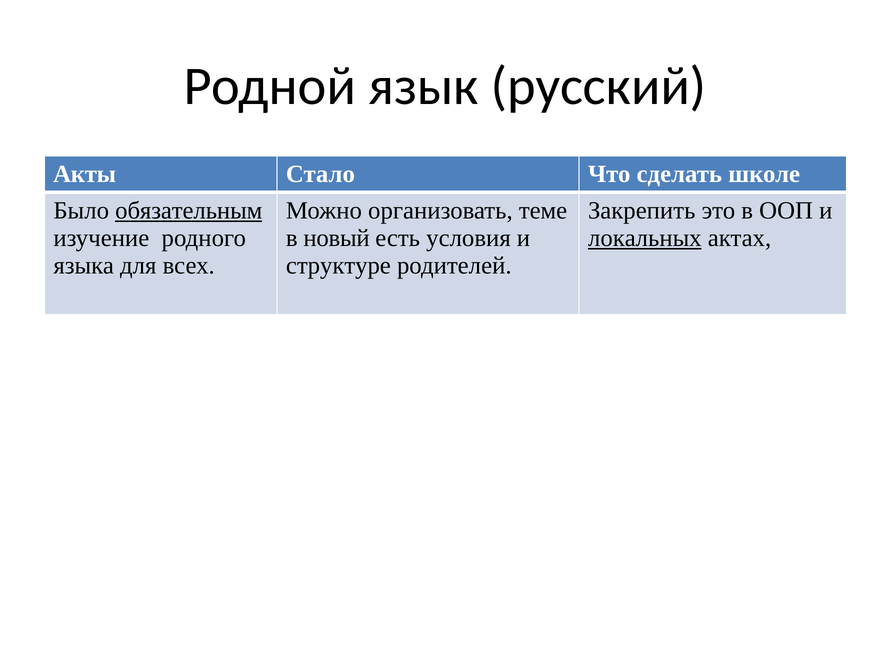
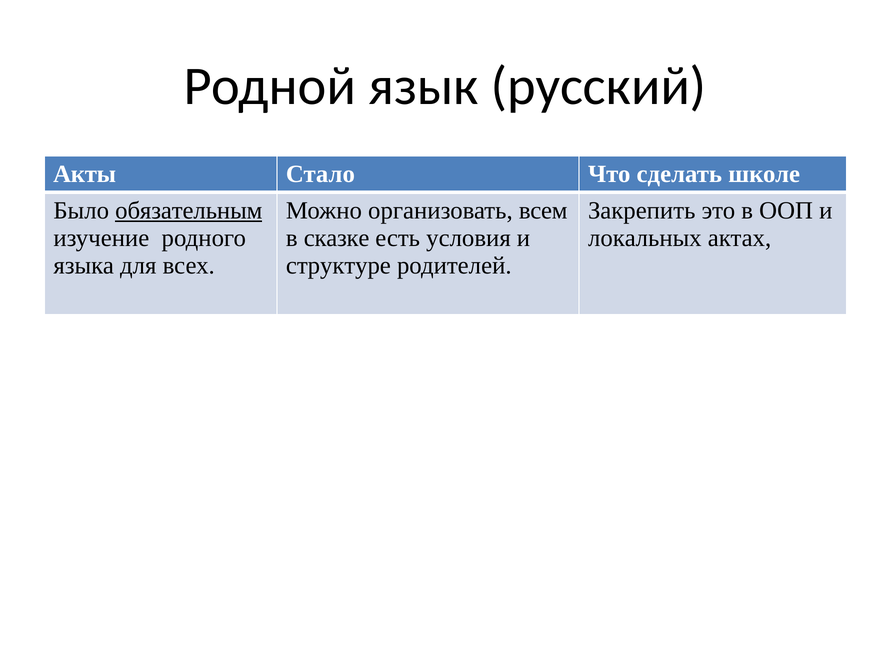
теме: теме -> всем (543, 211)
новый: новый -> сказке (337, 238)
локальных underline: present -> none (645, 238)
